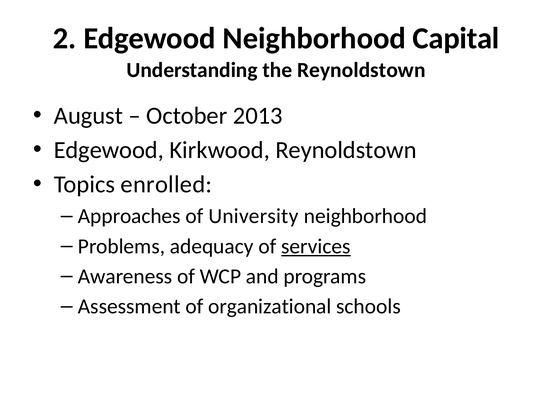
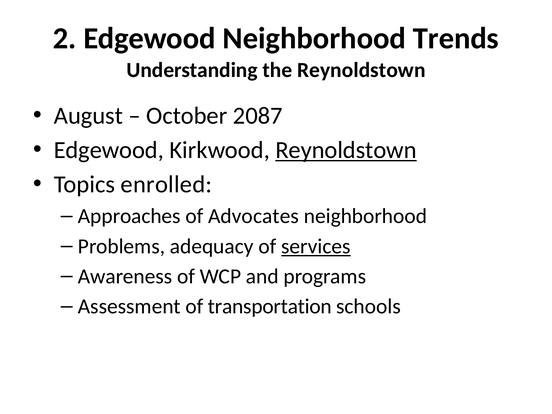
Capital: Capital -> Trends (456, 38)
2013: 2013 -> 2087 (258, 116)
Reynoldstown underline: none -> present (346, 150)
University: University -> Advocates (254, 216)
organizational: organizational -> transportation (270, 306)
